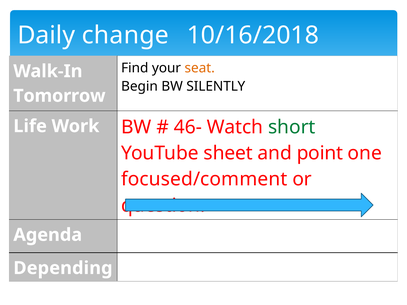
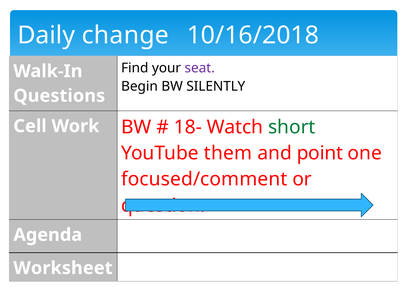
seat colour: orange -> purple (200, 68)
Tomorrow: Tomorrow -> Questions (59, 96)
Life: Life -> Cell (30, 126)
46-: 46- -> 18- (188, 127)
sheet: sheet -> them (228, 153)
Depending: Depending -> Worksheet (63, 268)
